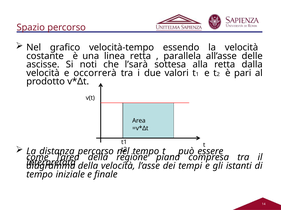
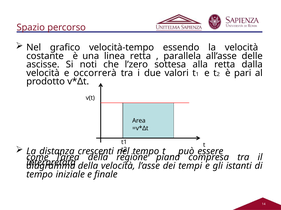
l’sarà: l’sarà -> l’zero (136, 65)
distanza percorso: percorso -> crescenti (96, 152)
